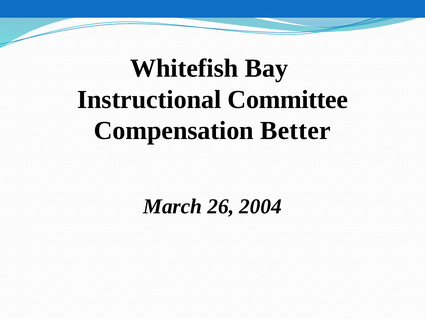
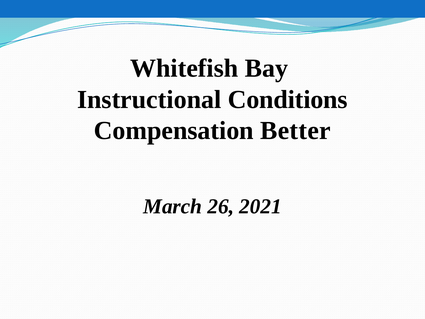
Committee: Committee -> Conditions (288, 99)
2004: 2004 -> 2021 (261, 206)
